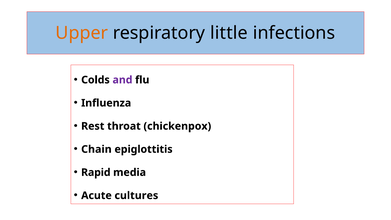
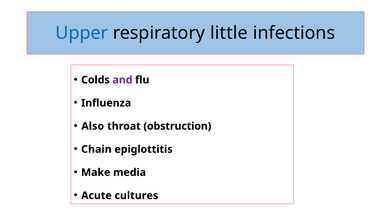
Upper colour: orange -> blue (82, 33)
Rest: Rest -> Also (93, 126)
chickenpox: chickenpox -> obstruction (177, 126)
Rapid: Rapid -> Make (96, 172)
